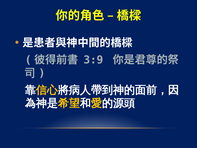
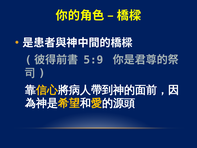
3:9: 3:9 -> 5:9 (93, 60)
